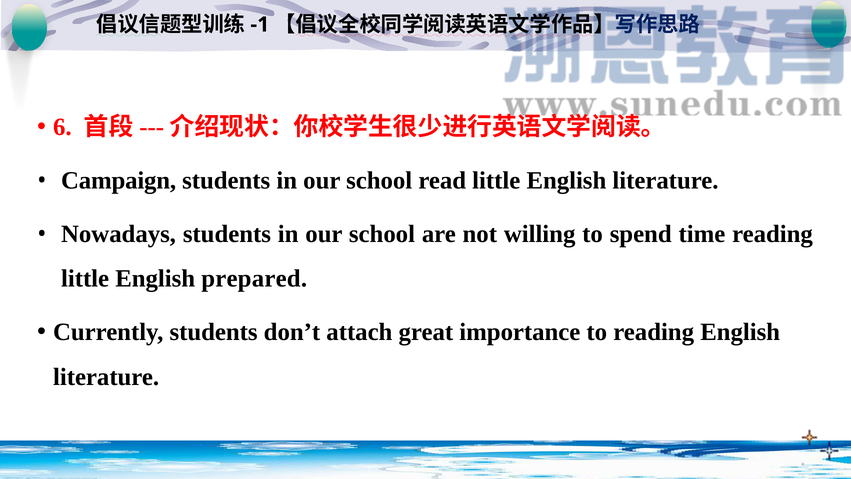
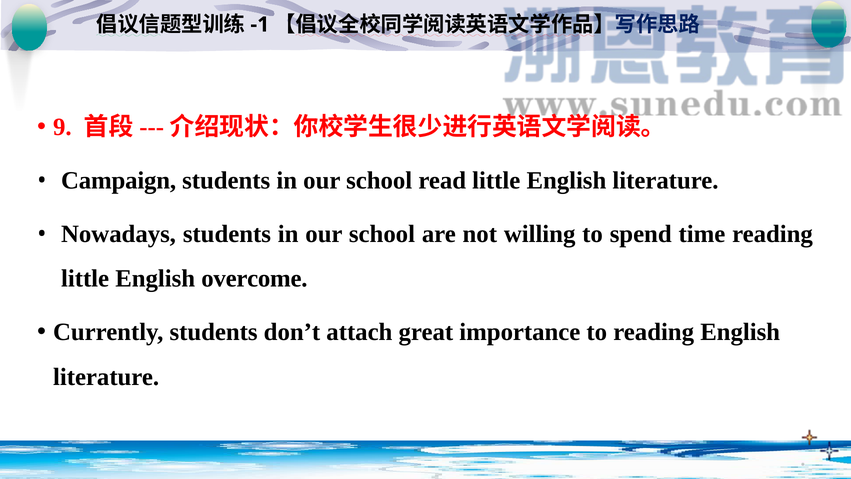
6: 6 -> 9 (62, 127)
prepared: prepared -> overcome (254, 279)
